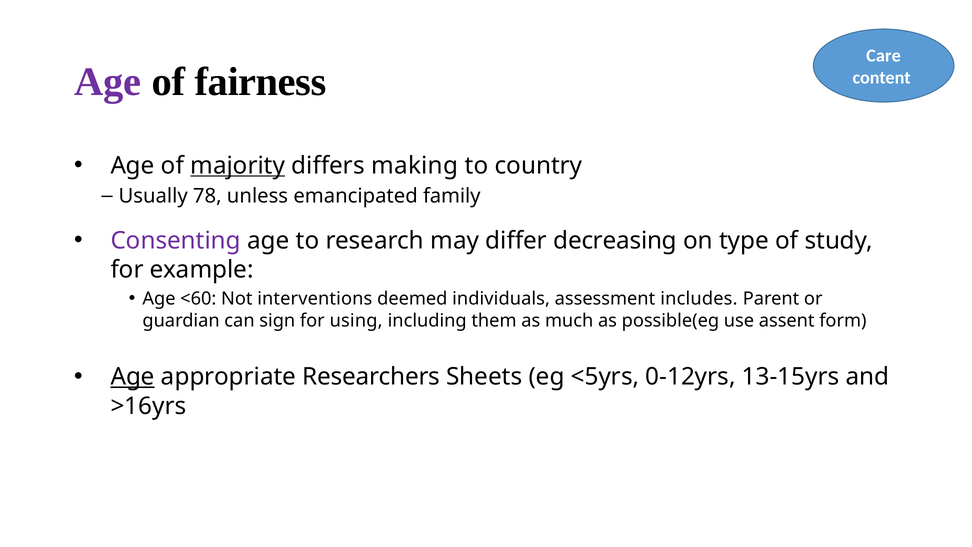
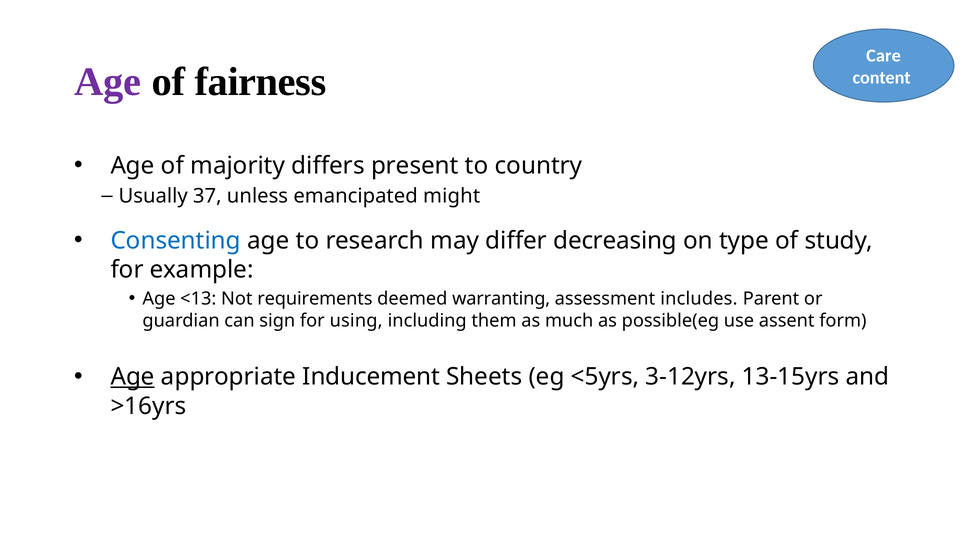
majority underline: present -> none (238, 165)
making: making -> present (415, 165)
78: 78 -> 37 (207, 196)
family: family -> might (452, 196)
Consenting colour: purple -> blue (176, 241)
<60: <60 -> <13 (198, 299)
interventions: interventions -> requirements (315, 299)
individuals: individuals -> warranting (501, 299)
Researchers: Researchers -> Inducement (371, 377)
0-12yrs: 0-12yrs -> 3-12yrs (690, 377)
